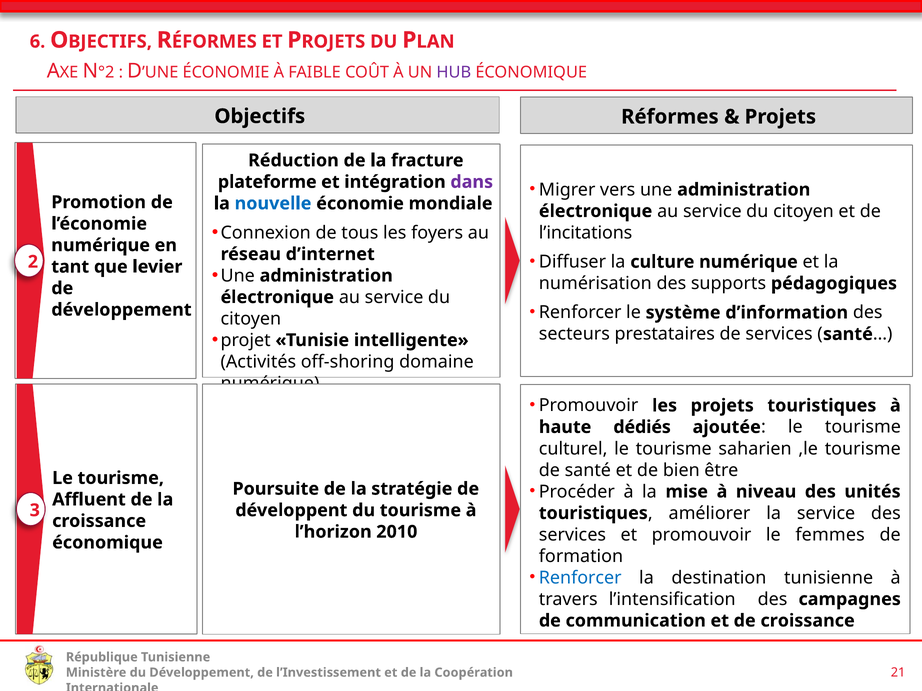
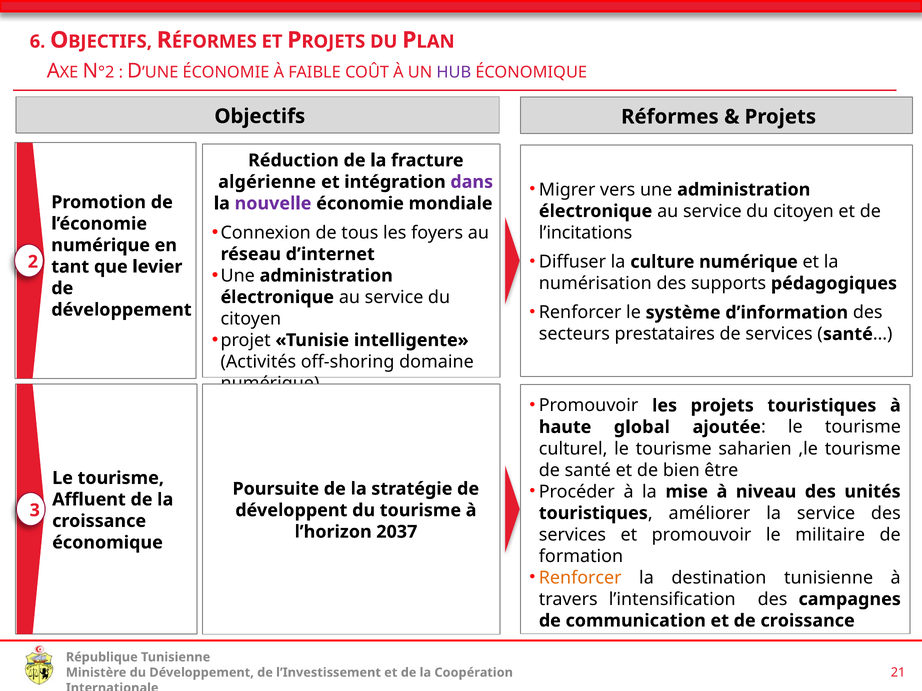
plateforme: plateforme -> algérienne (267, 182)
nouvelle colour: blue -> purple (273, 204)
dédiés: dédiés -> global (642, 427)
2010: 2010 -> 2037 (397, 532)
femmes: femmes -> militaire (830, 535)
Renforcer colour: blue -> orange (580, 578)
